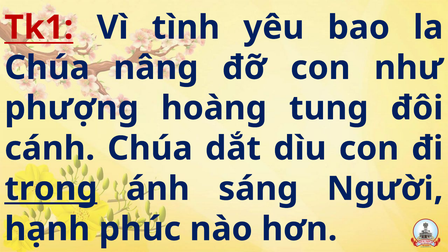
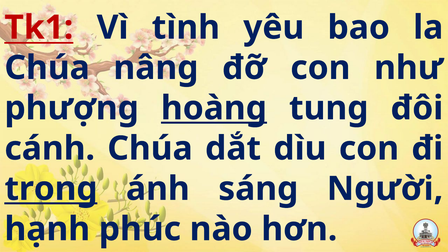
hoàng underline: none -> present (214, 108)
